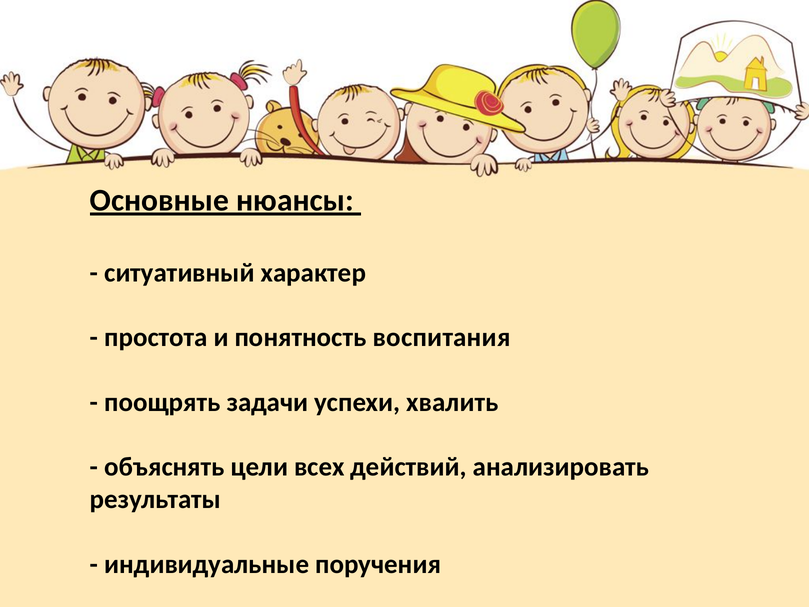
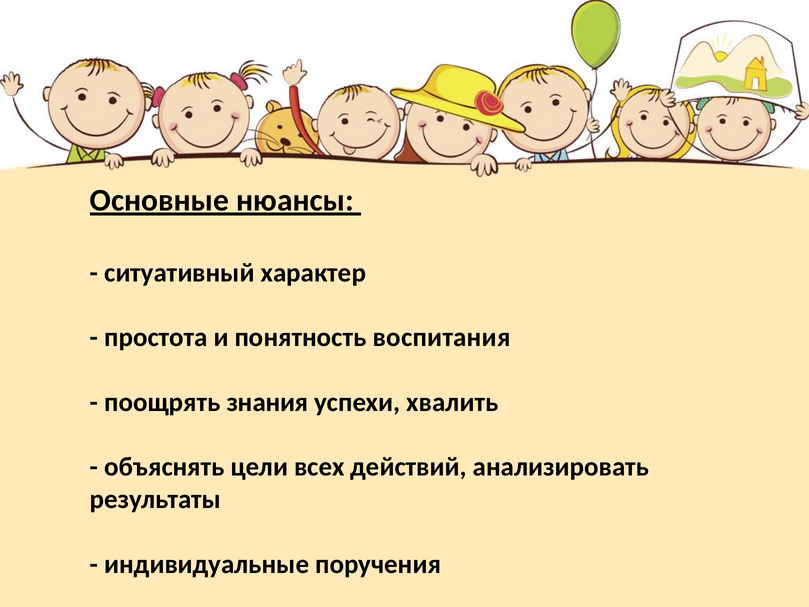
задачи: задачи -> знания (268, 402)
